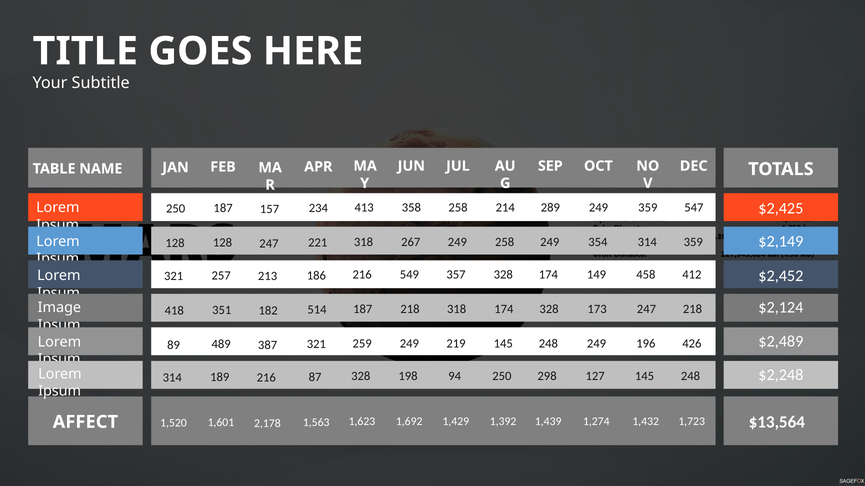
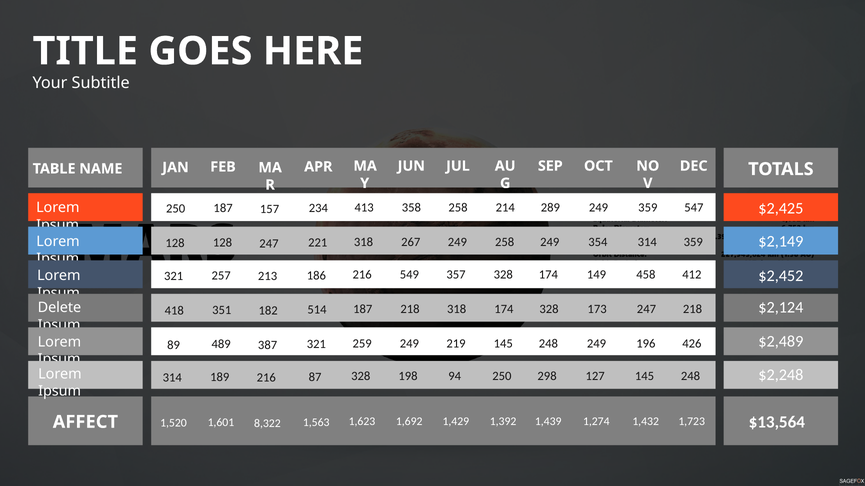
Image: Image -> Delete (59, 308)
2,178: 2,178 -> 8,322 (267, 424)
